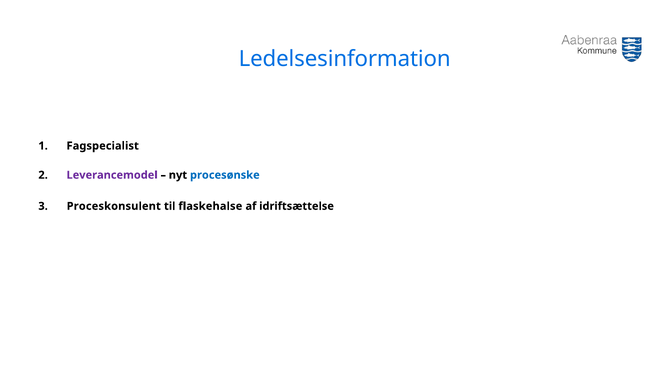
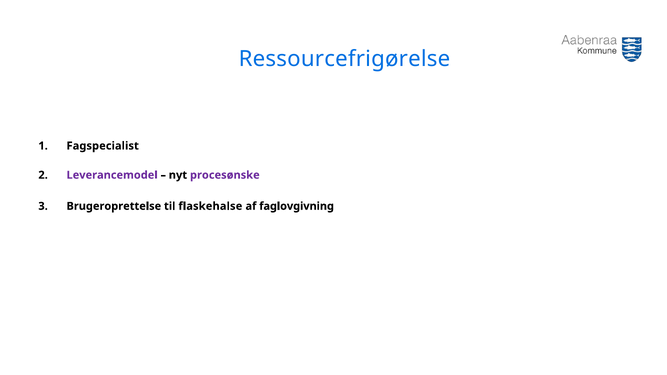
Ledelsesinformation: Ledelsesinformation -> Ressourcefrigørelse (344, 59)
procesønske colour: blue -> purple (225, 175)
Proceskonsulent: Proceskonsulent -> Brugeroprettelse (114, 206)
idriftsættelse: idriftsættelse -> faglovgivning (297, 206)
